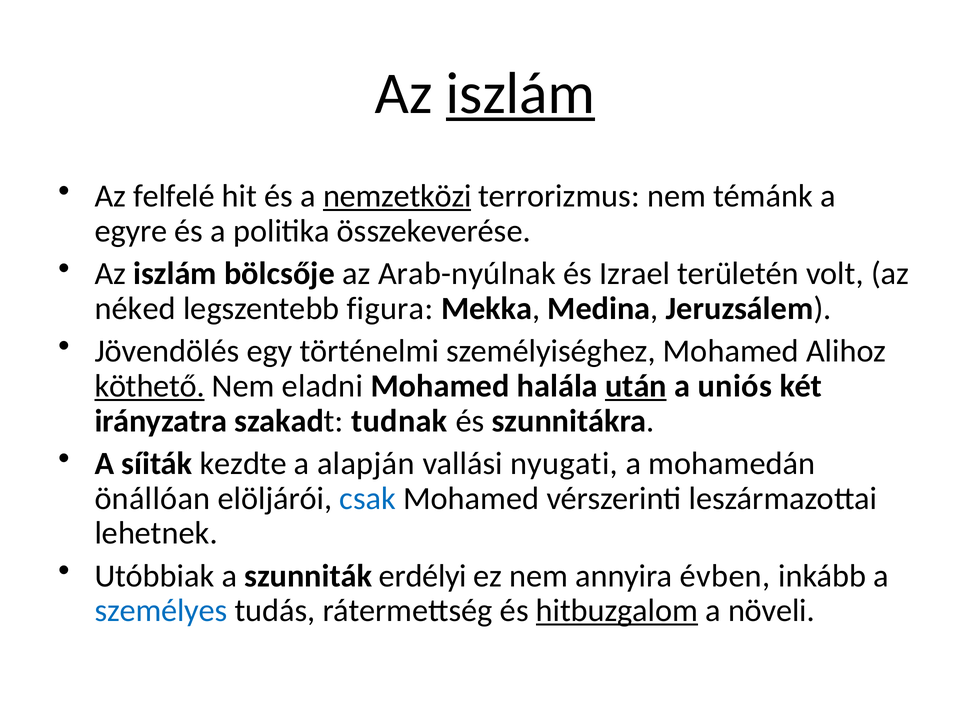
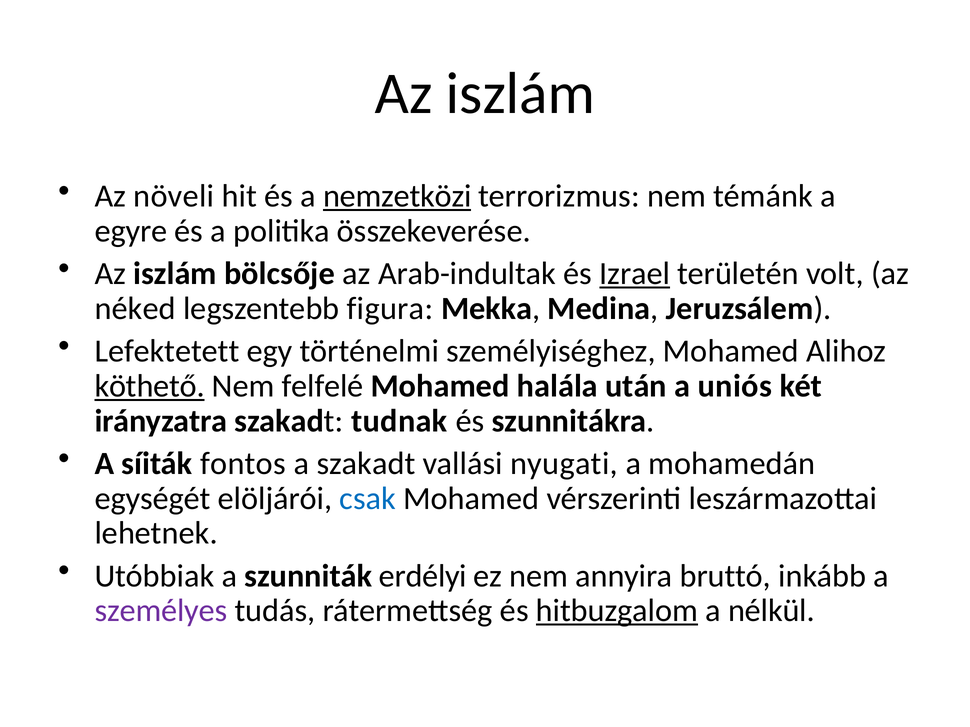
iszlám underline: present -> none (520, 94)
felfelé: felfelé -> növeli (174, 196)
Arab-nyúlnak: Arab-nyúlnak -> Arab-indultak (467, 274)
Izrael underline: none -> present (635, 274)
Jövendölés: Jövendölés -> Lefektetett (167, 351)
eladni: eladni -> felfelé (323, 386)
után underline: present -> none (636, 386)
kezdte: kezdte -> fontos (243, 464)
a alapján: alapján -> szakadt (366, 464)
önállóan: önállóan -> egységét (153, 499)
évben: évben -> bruttó (725, 576)
személyes colour: blue -> purple (161, 611)
növeli: növeli -> nélkül (771, 611)
